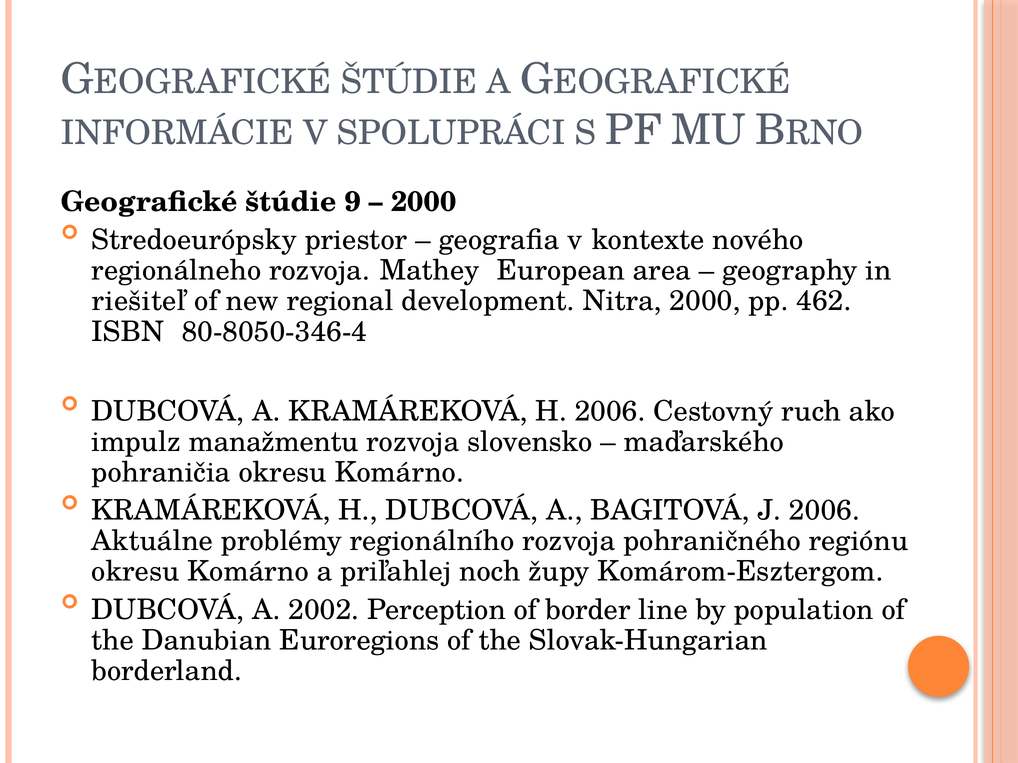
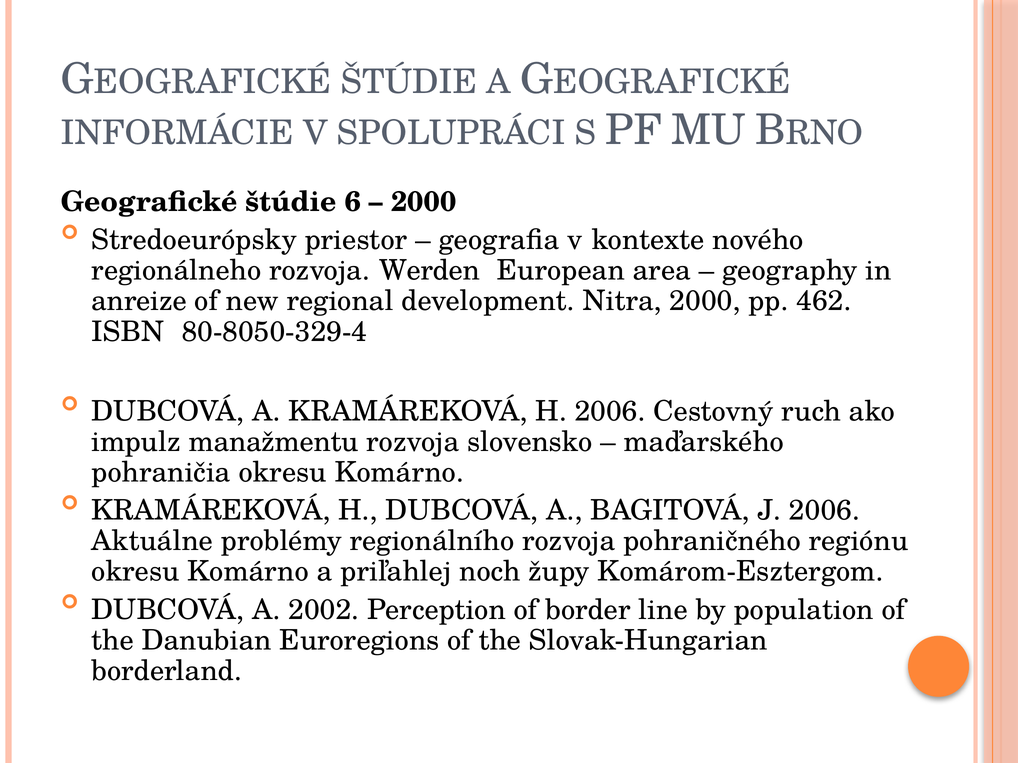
9: 9 -> 6 (353, 202)
Mathey: Mathey -> Werden (430, 271)
riešiteľ: riešiteľ -> anreize (139, 301)
80-8050-346-4: 80-8050-346-4 -> 80-8050-329-4 (274, 332)
